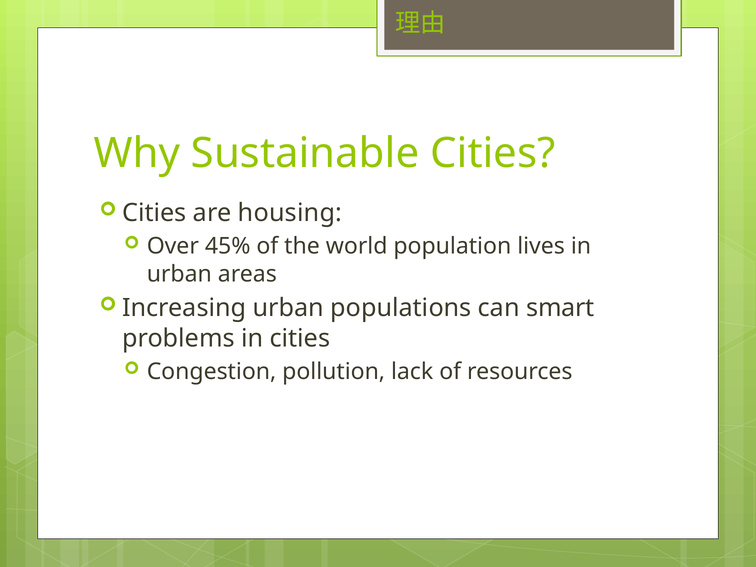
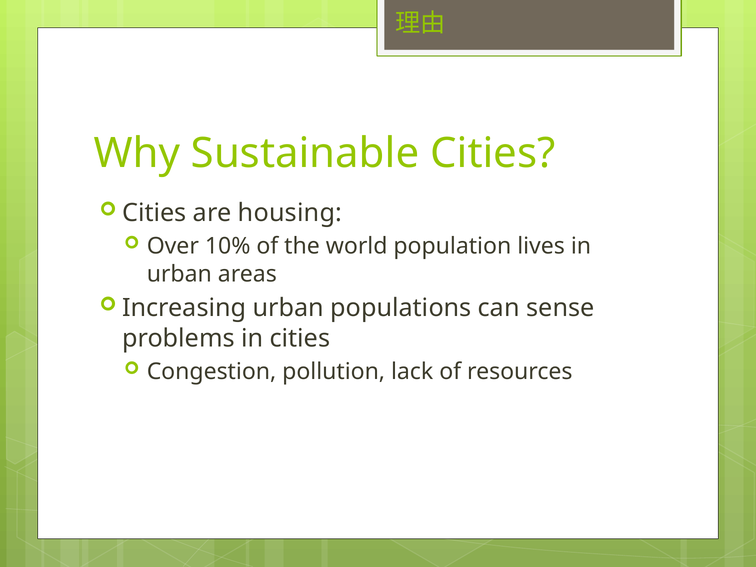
45%: 45% -> 10% (228, 246)
smart: smart -> sense (560, 308)
